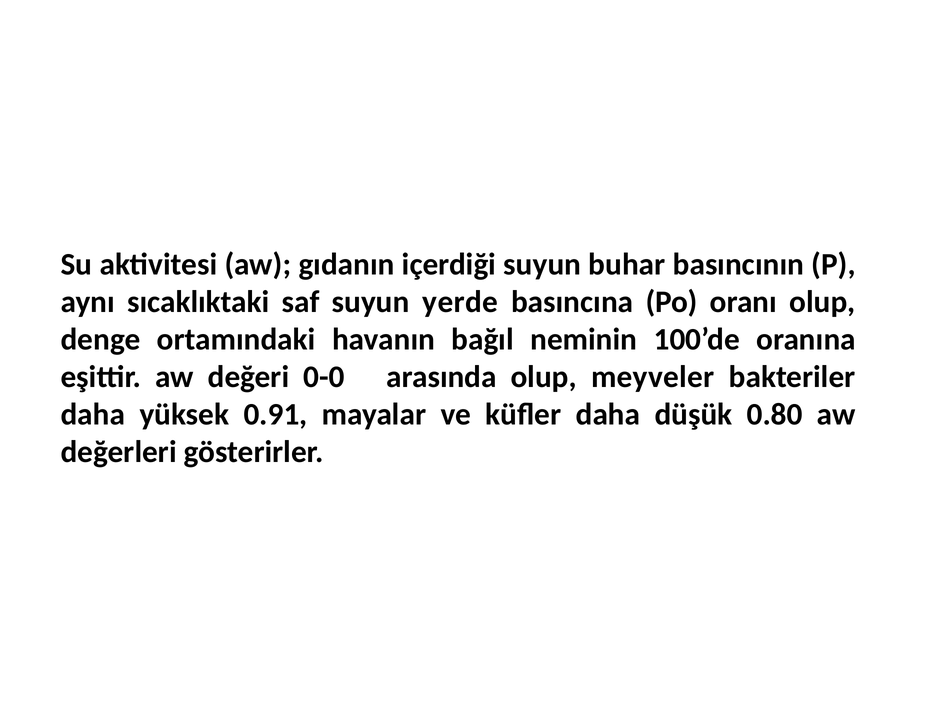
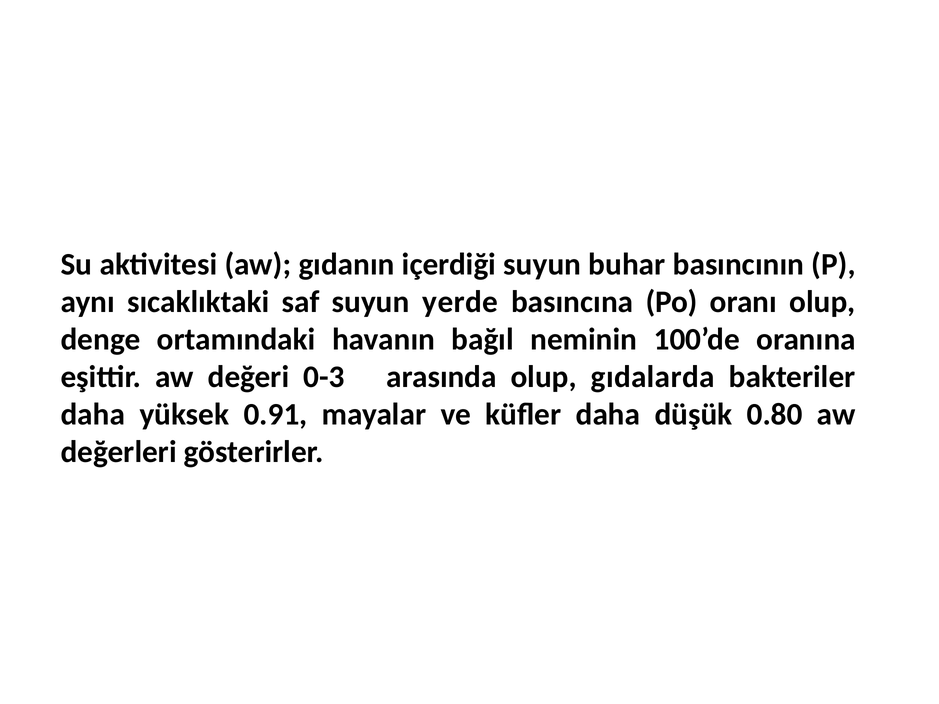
0-0: 0-0 -> 0-3 (324, 377)
meyveler: meyveler -> gıdalarda (653, 377)
